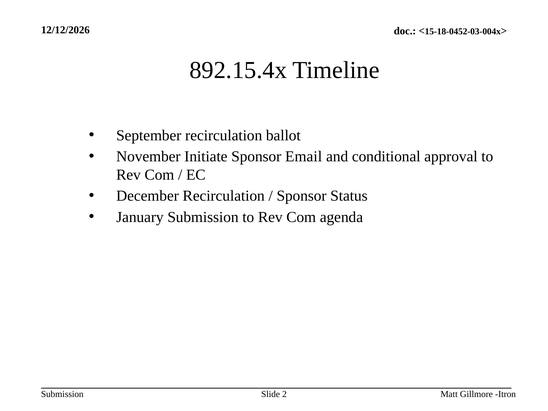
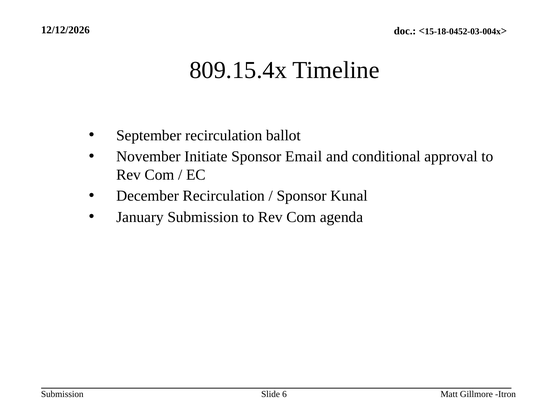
892.15.4x: 892.15.4x -> 809.15.4x (238, 70)
Status: Status -> Kunal (349, 196)
2: 2 -> 6 (284, 394)
